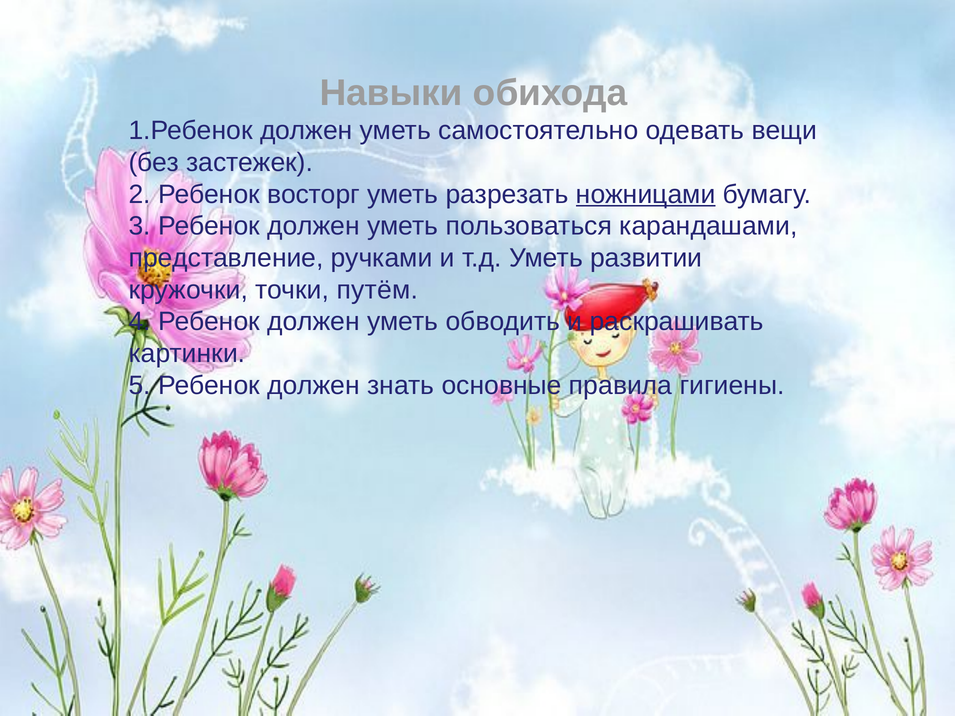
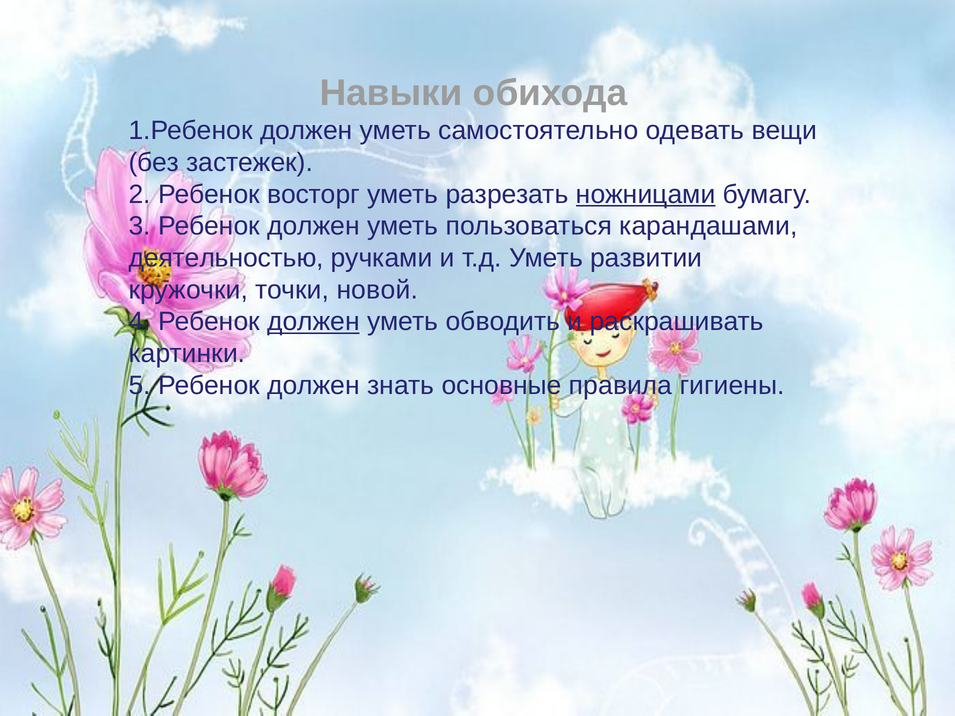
представление: представление -> деятельностью (226, 258)
путём: путём -> новой (377, 290)
должен underline: none -> present (314, 322)
